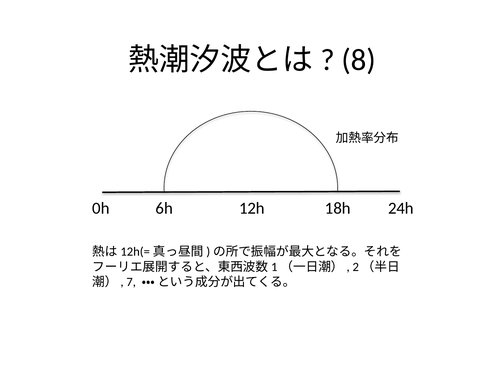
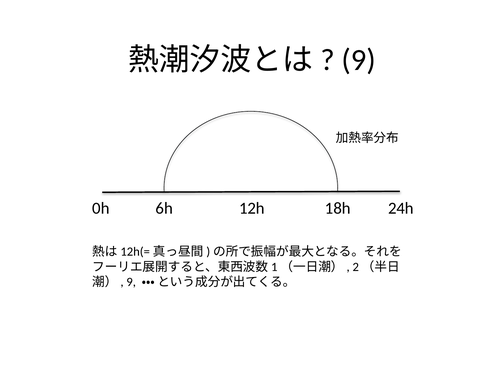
8: 8 -> 9 (359, 60)
7: 7 -> 9 (131, 282)
